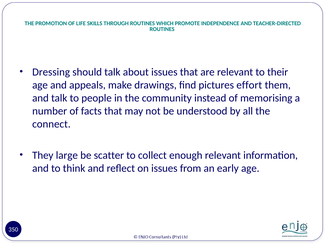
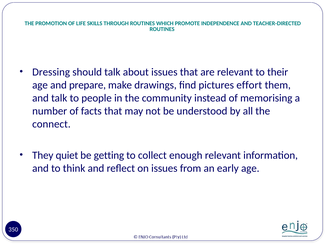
appeals: appeals -> prepare (88, 85)
large: large -> quiet (67, 155)
scatter: scatter -> getting (109, 155)
